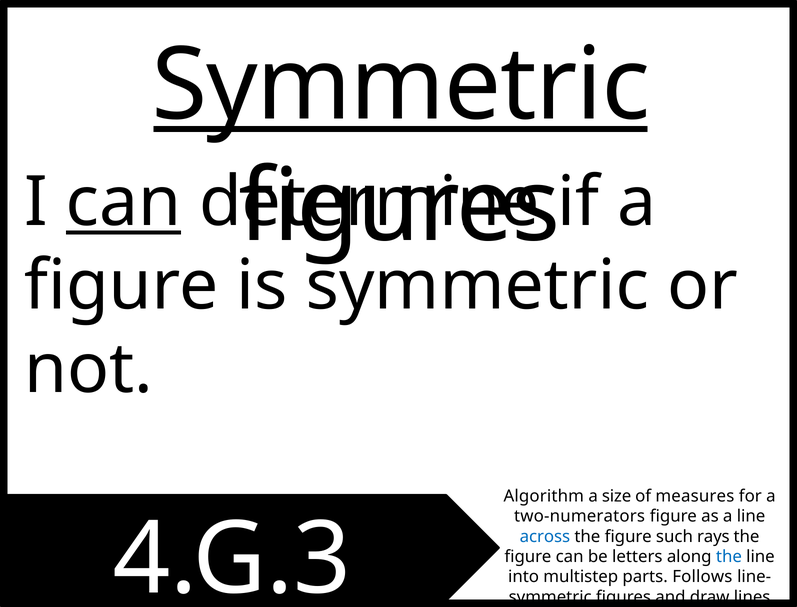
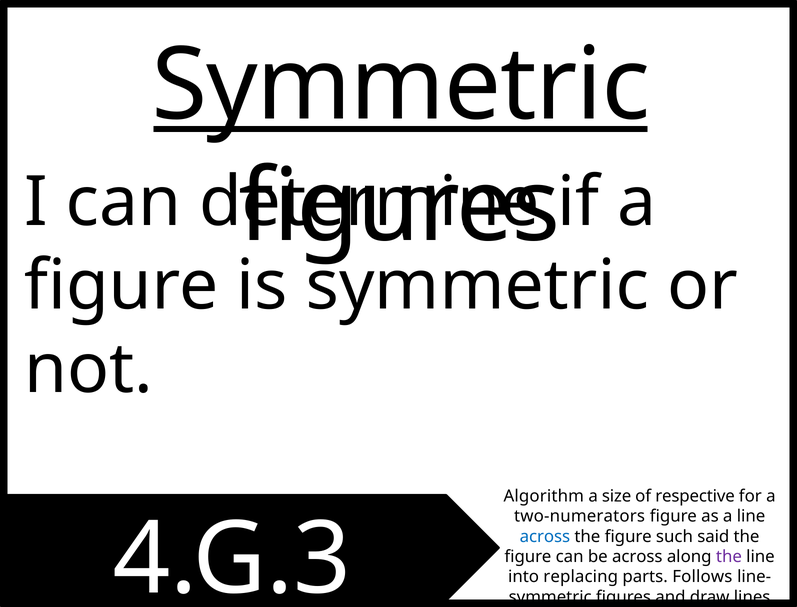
can underline: present -> none (123, 203)
measures: measures -> respective (695, 496)
rays: rays -> said (713, 537)
be letters: letters -> across (637, 557)
the colour: blue -> purple (729, 557)
multistep: multistep -> replacing (581, 577)
